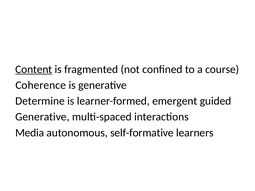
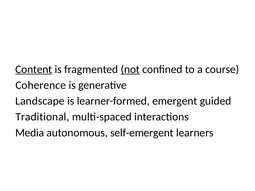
not underline: none -> present (130, 69)
Determine: Determine -> Landscape (40, 101)
Generative: Generative -> Traditional (42, 117)
self-formative: self-formative -> self-emergent (142, 133)
